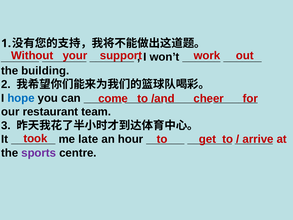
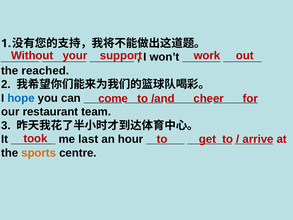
building: building -> reached (45, 71)
late: late -> last (88, 139)
sports colour: purple -> orange (39, 153)
